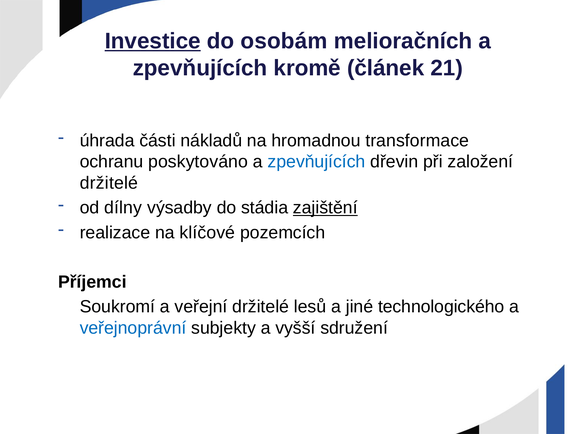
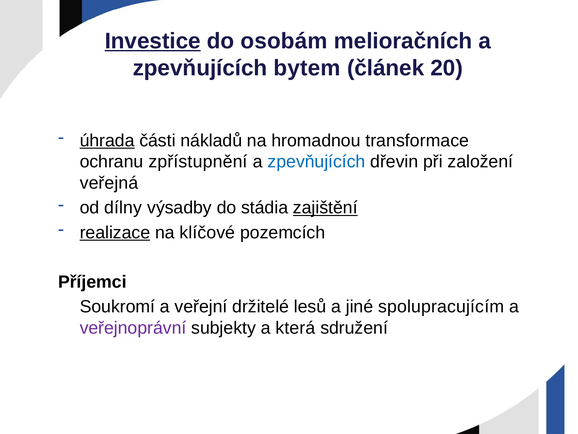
kromě: kromě -> bytem (307, 68)
21: 21 -> 20 (447, 68)
úhrada underline: none -> present (107, 140)
poskytováno: poskytováno -> zpřístupnění (198, 162)
držitelé: držitelé -> veřejná (109, 183)
realizace underline: none -> present (115, 232)
technologického: technologického -> spolupracujícím (441, 306)
veřejnoprávní colour: blue -> purple (133, 328)
vyšší: vyšší -> která (295, 328)
